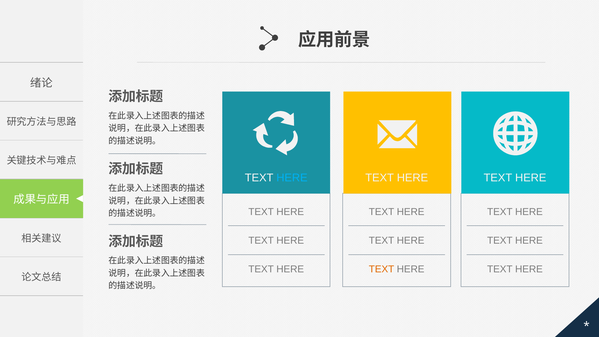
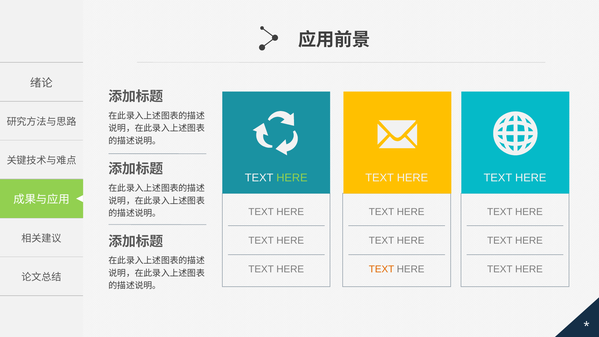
HERE colour: light blue -> light green (292, 178)
